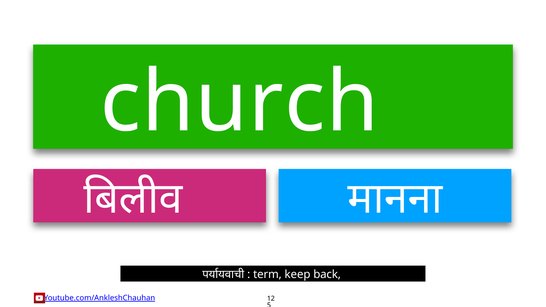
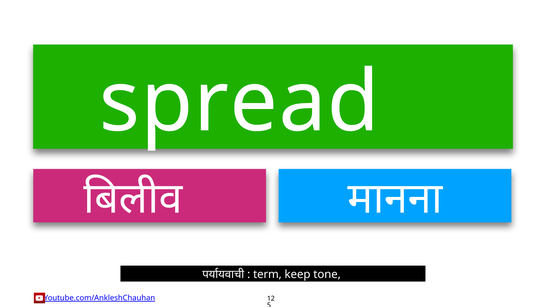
church: church -> spread (239, 103)
back: back -> tone (327, 275)
